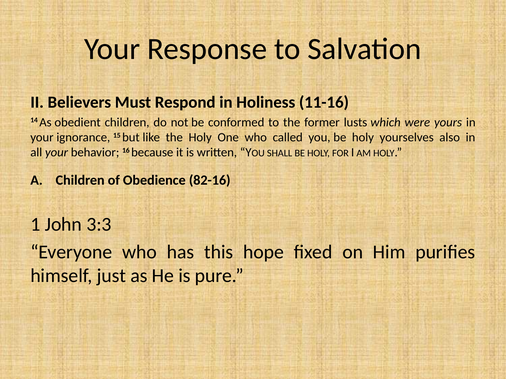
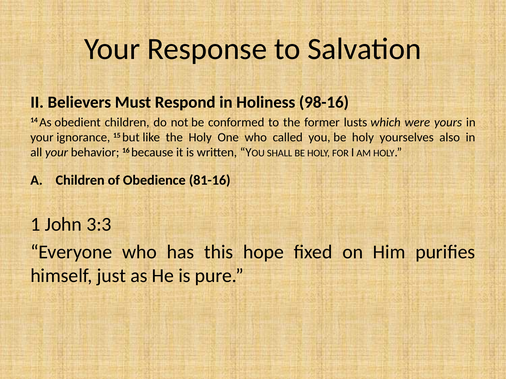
11-16: 11-16 -> 98-16 (324, 102)
82-16: 82-16 -> 81-16 (210, 181)
